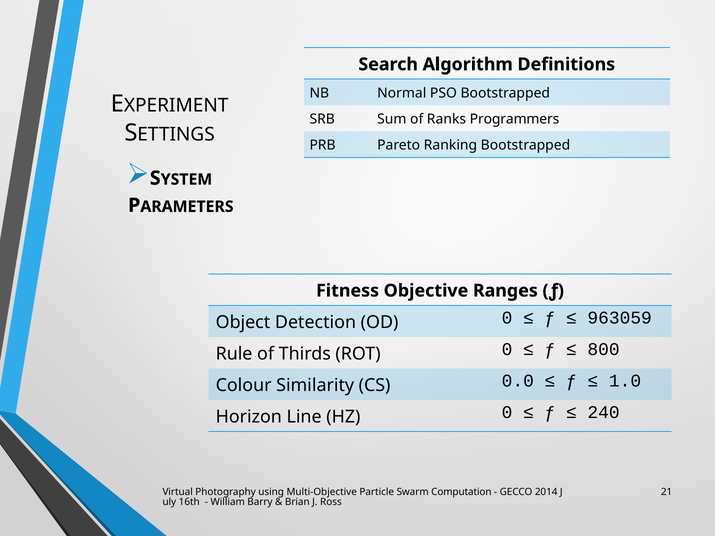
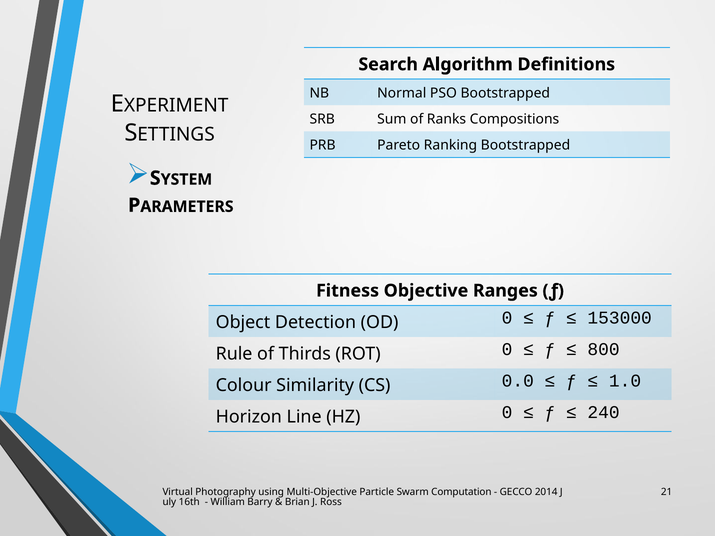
Programmers: Programmers -> Compositions (514, 119)
963059: 963059 -> 153000 (620, 318)
